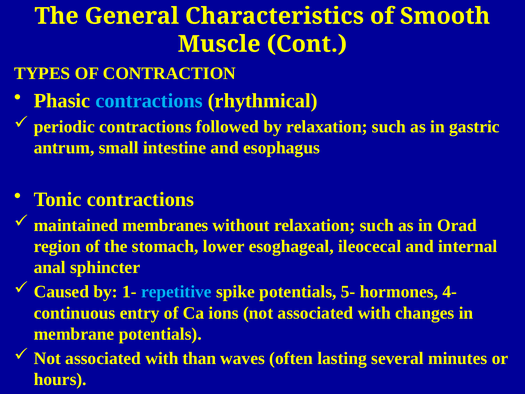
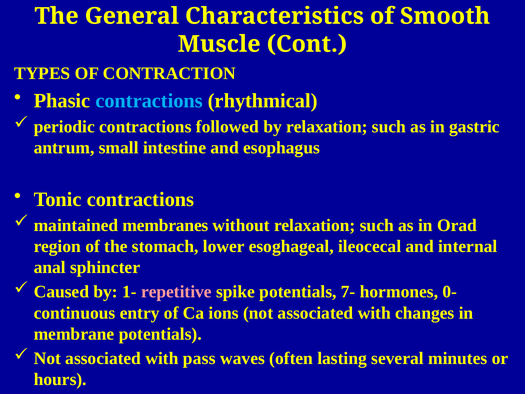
repetitive colour: light blue -> pink (176, 292)
5-: 5- -> 7- (348, 292)
4-: 4- -> 0- (450, 292)
than: than -> pass (199, 358)
